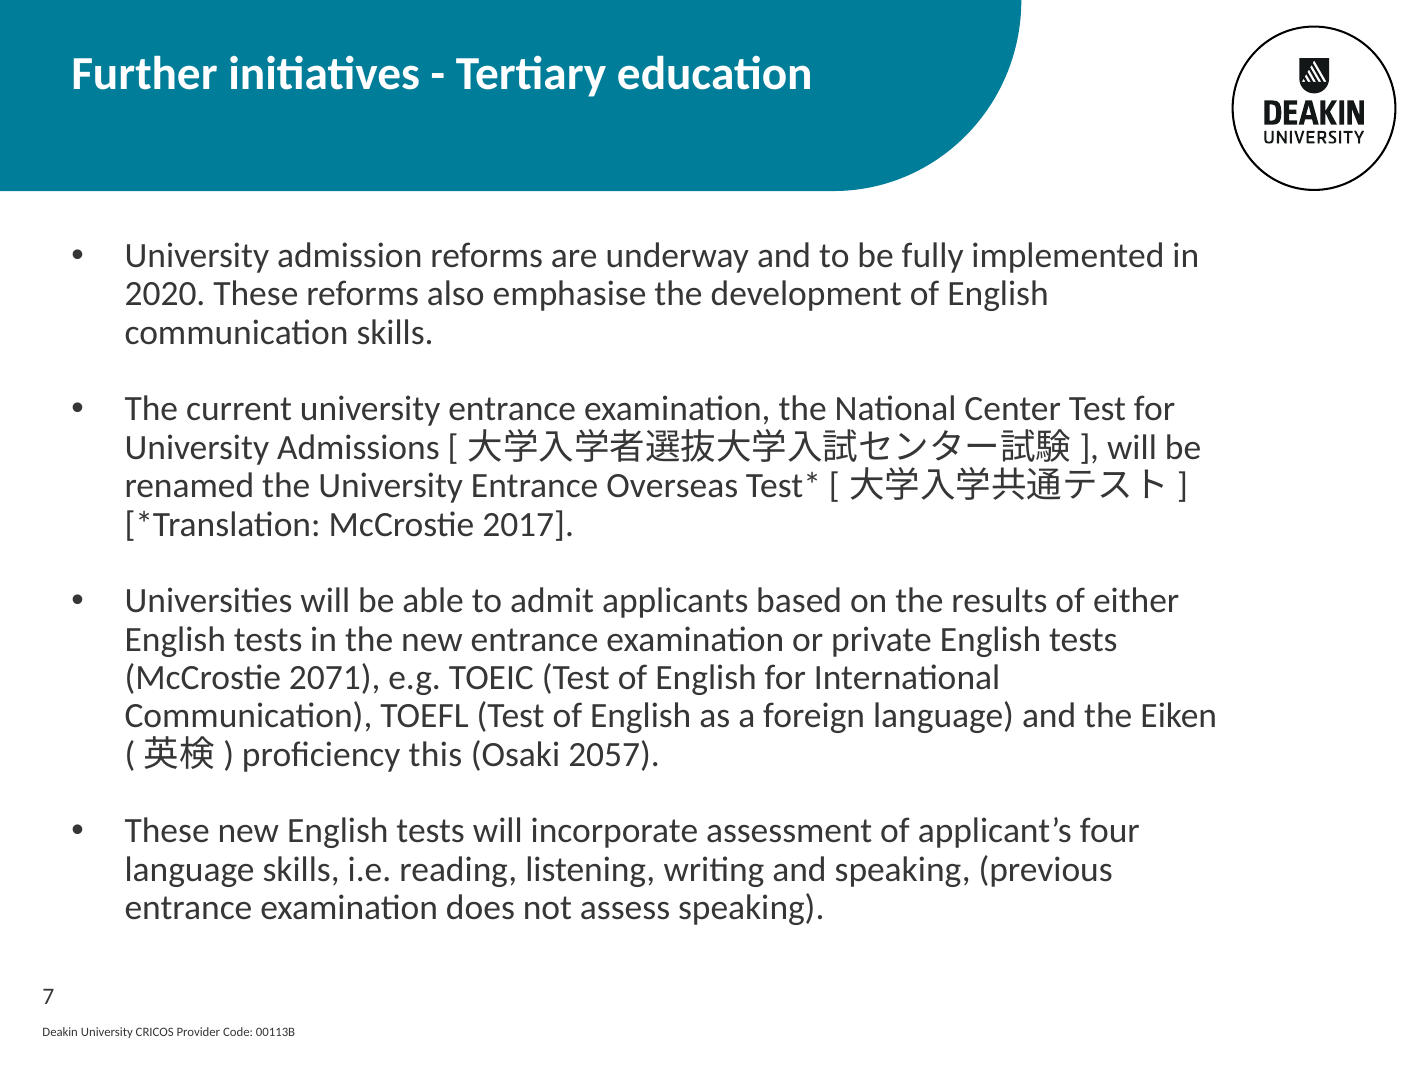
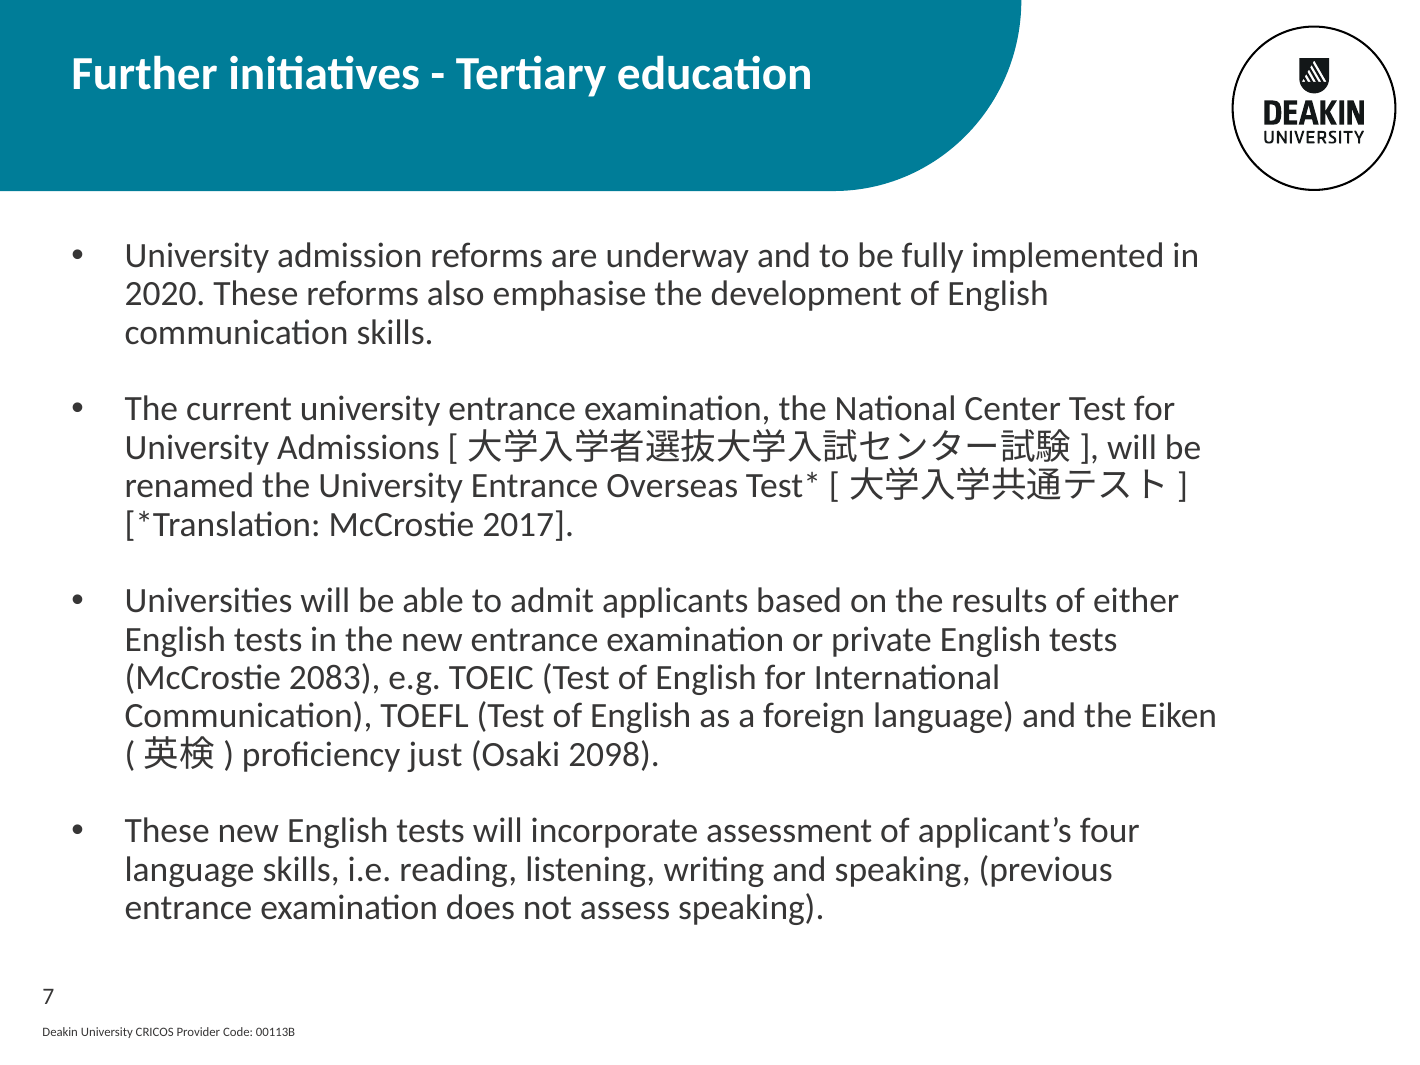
2071: 2071 -> 2083 (335, 678)
this: this -> just (436, 754)
2057: 2057 -> 2098 (614, 754)
